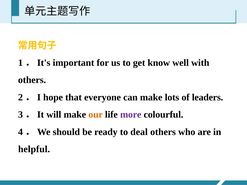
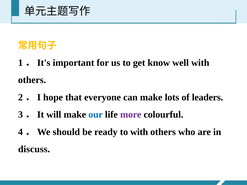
our colour: orange -> blue (96, 115)
to deal: deal -> with (139, 132)
helpful: helpful -> discuss (34, 149)
